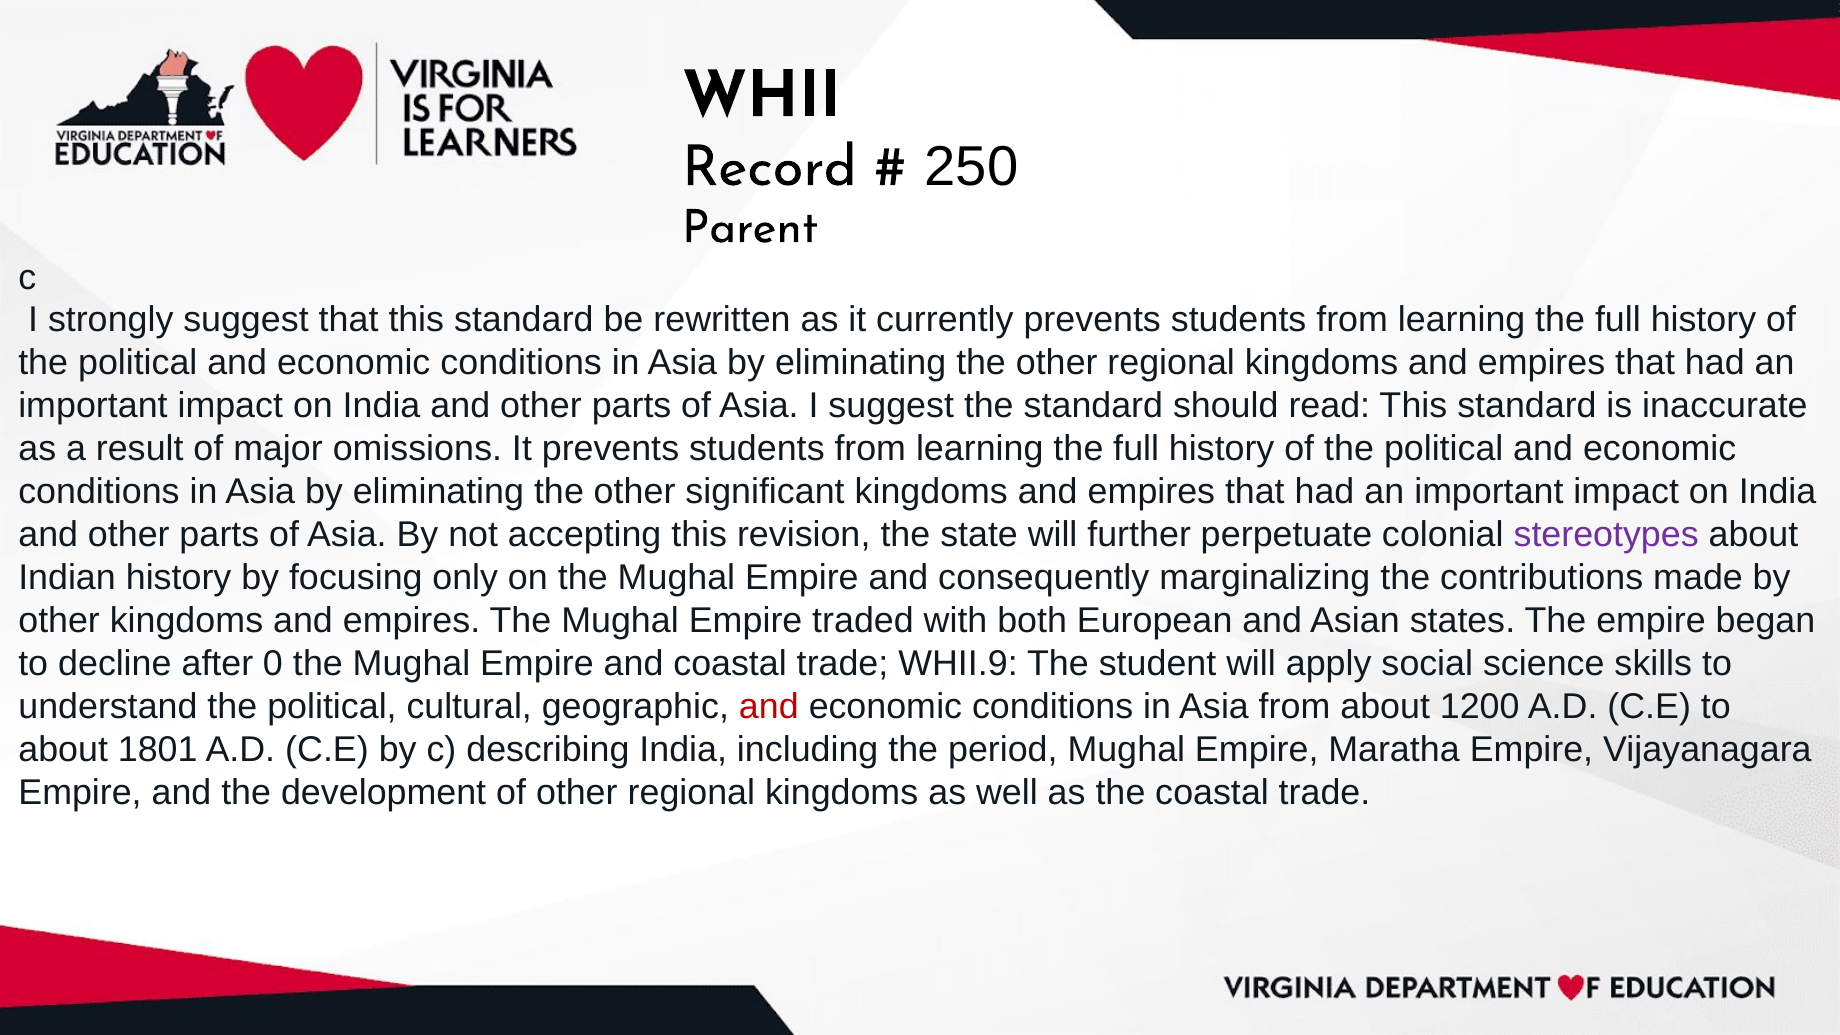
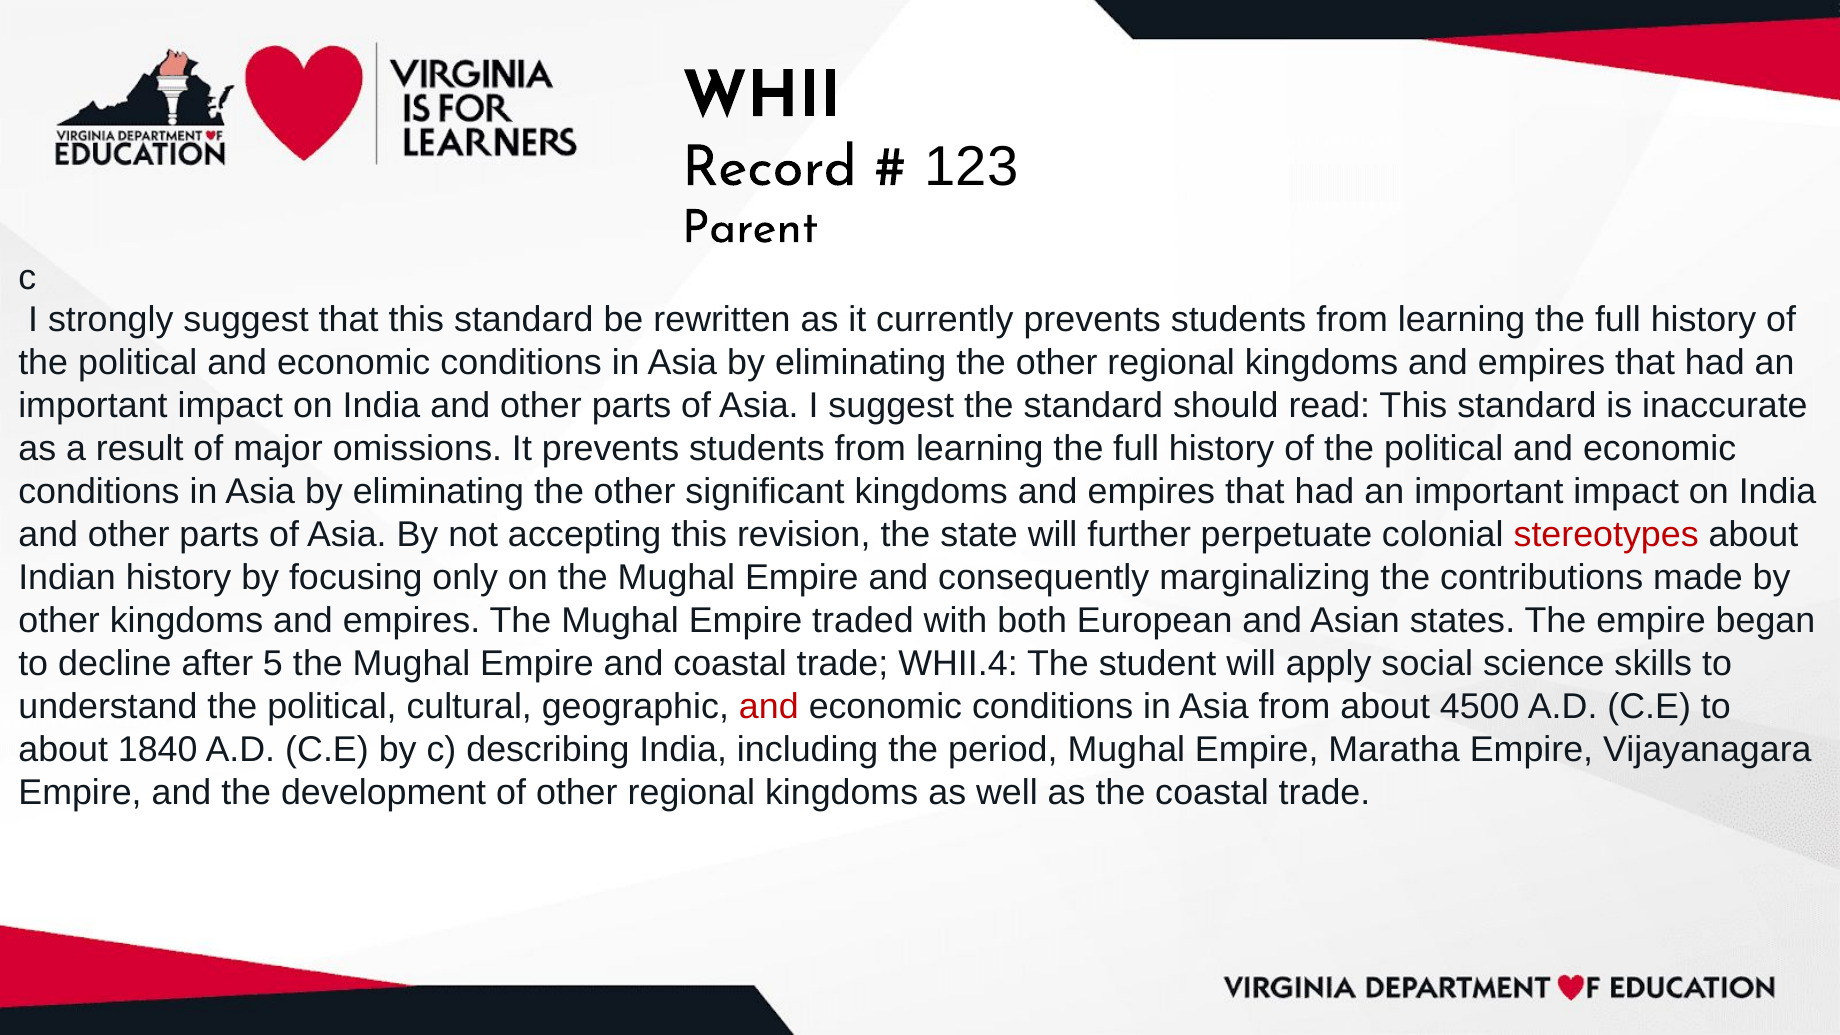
250: 250 -> 123 (972, 166)
stereotypes colour: purple -> red (1606, 535)
0: 0 -> 5 (273, 664)
WHII.9: WHII.9 -> WHII.4 (958, 664)
1200: 1200 -> 4500 (1480, 707)
1801: 1801 -> 1840 (158, 750)
